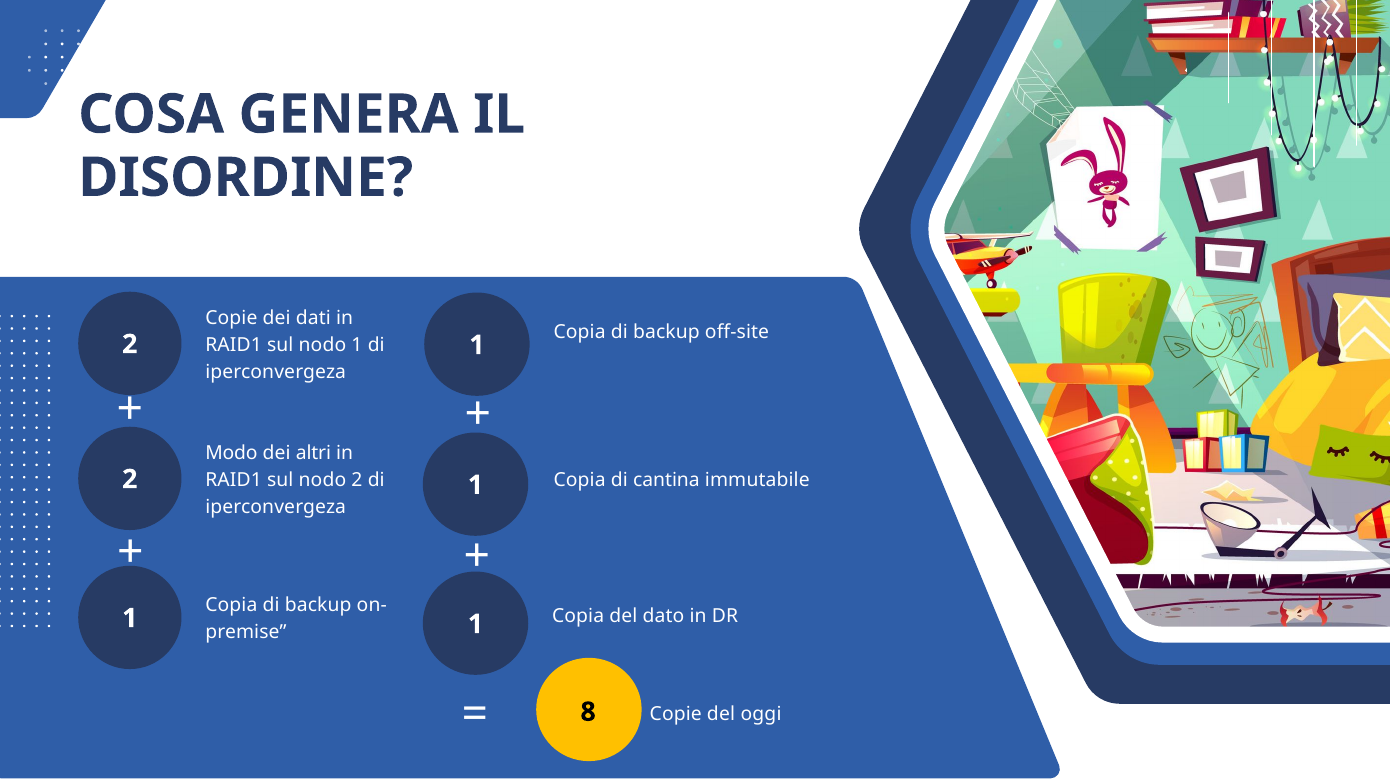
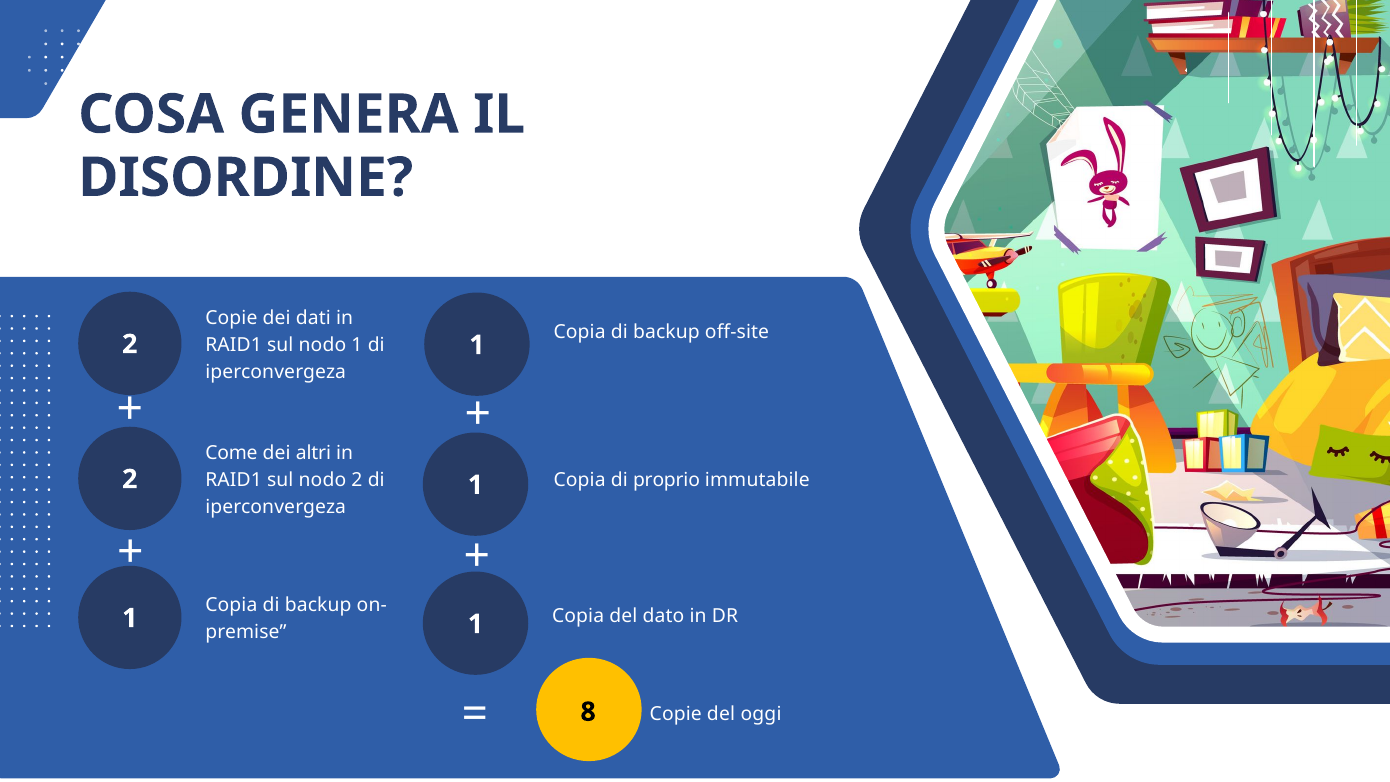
Modo: Modo -> Come (231, 453)
cantina: cantina -> proprio (666, 480)
